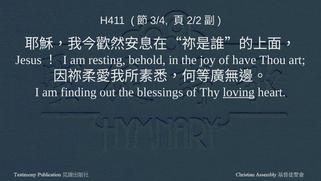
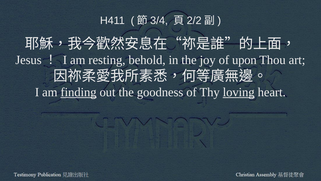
have: have -> upon (244, 60)
finding underline: none -> present (79, 92)
blessings: blessings -> goodness (160, 92)
